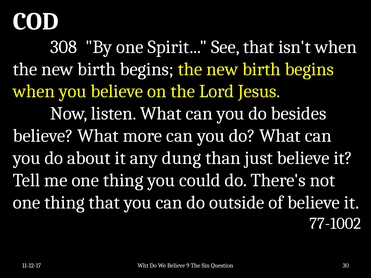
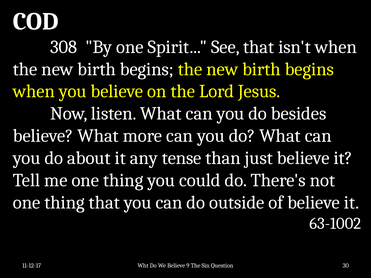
dung: dung -> tense (182, 158)
77-1002: 77-1002 -> 63-1002 (335, 224)
